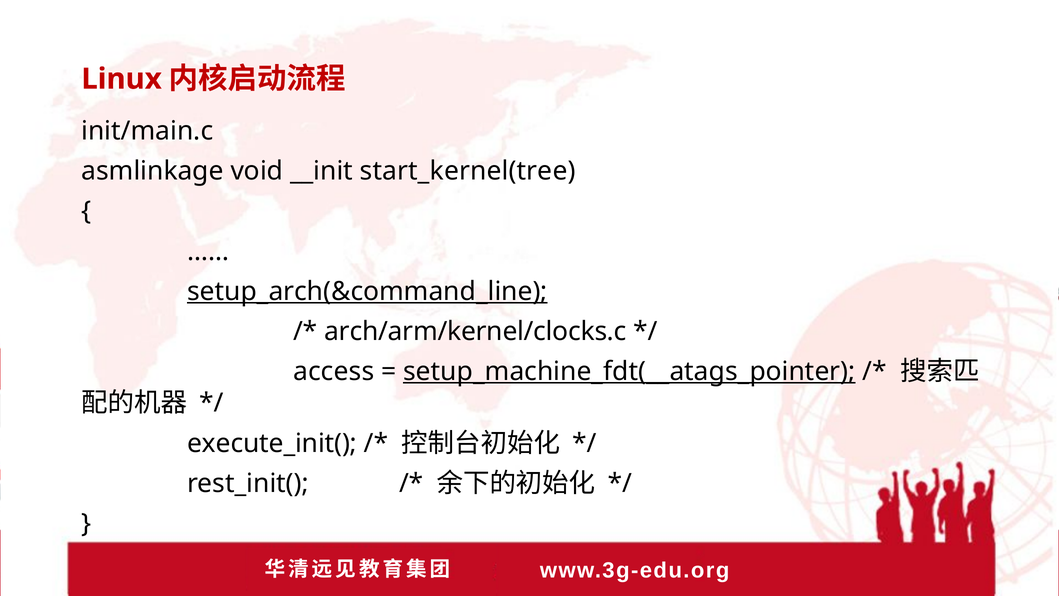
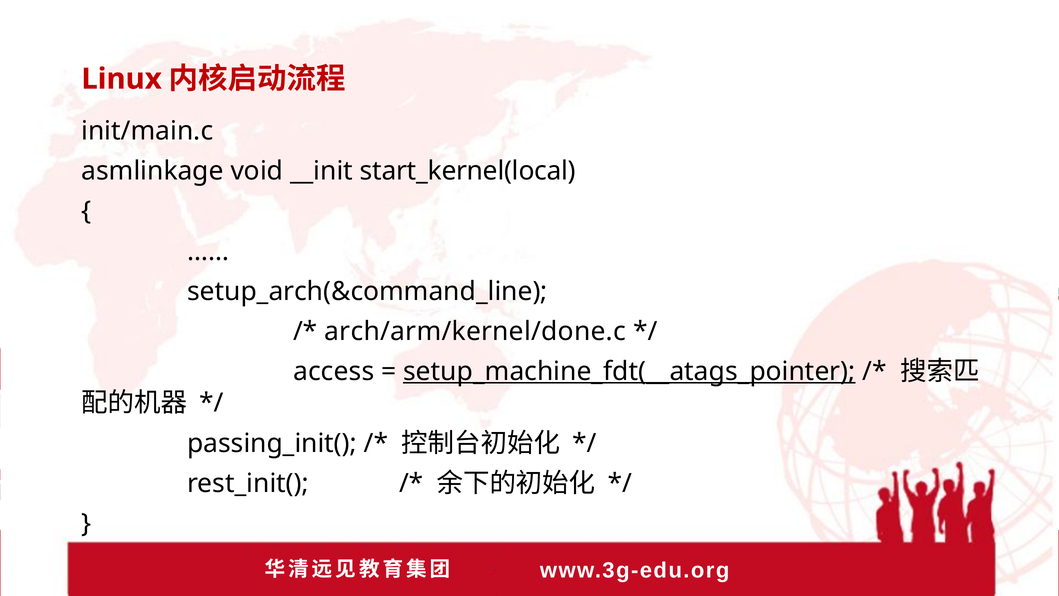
start_kernel(tree: start_kernel(tree -> start_kernel(local (468, 171)
setup_arch(&command_line underline: present -> none (367, 291)
arch/arm/kernel/clocks.c: arch/arm/kernel/clocks.c -> arch/arm/kernel/done.c (475, 331)
execute_init(: execute_init( -> passing_init( (272, 443)
